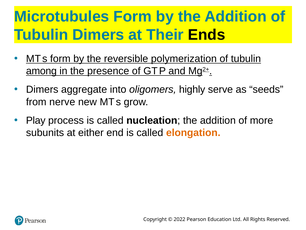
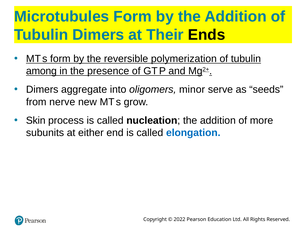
highly: highly -> minor (192, 89)
Play: Play -> Skin (36, 120)
elongation colour: orange -> blue (193, 133)
